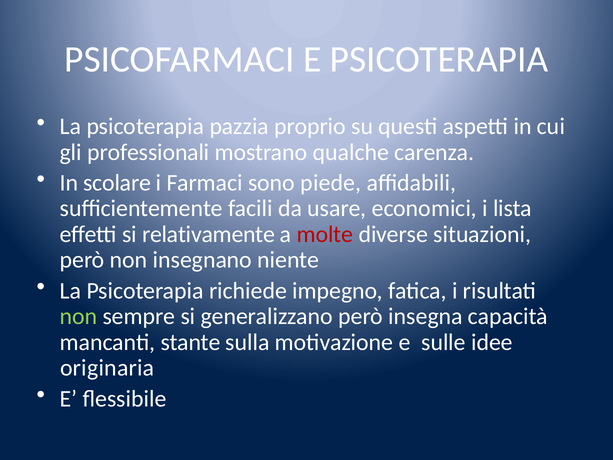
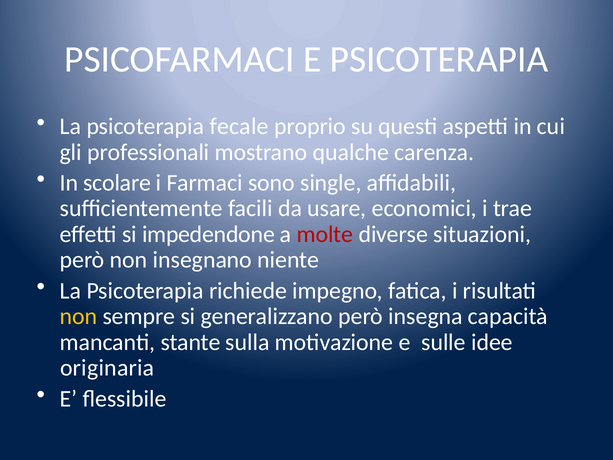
pazzia: pazzia -> fecale (239, 126)
piede: piede -> single (331, 183)
lista: lista -> trae (512, 208)
relativamente: relativamente -> impedendone (208, 234)
non colour: light green -> yellow (79, 316)
